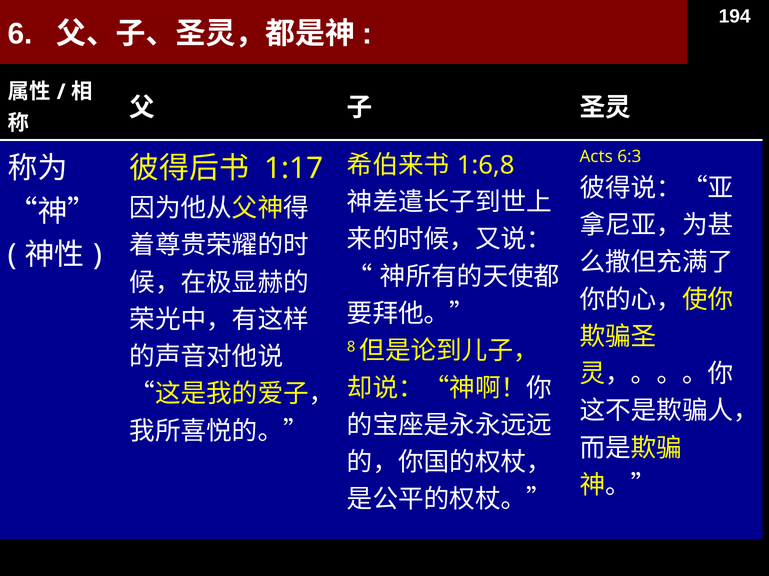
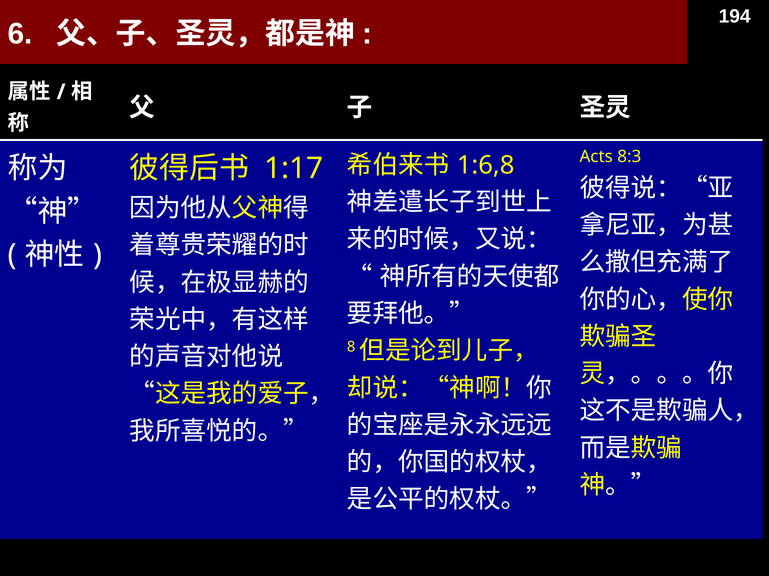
6:3: 6:3 -> 8:3 (629, 157)
